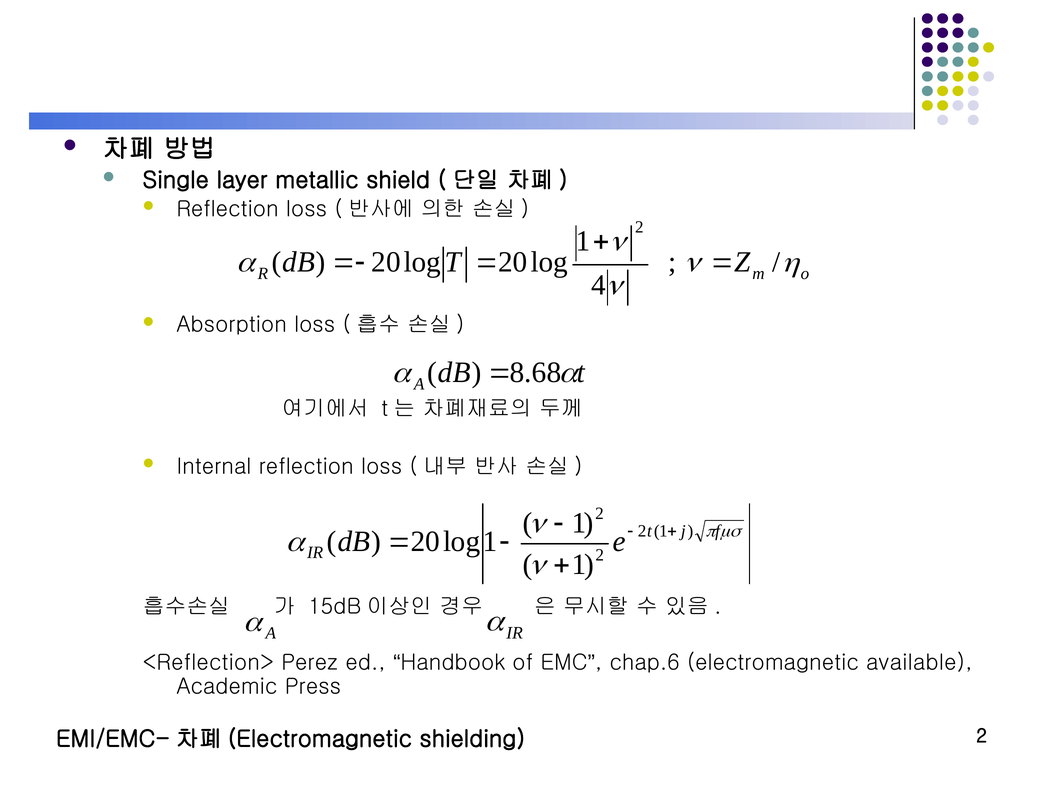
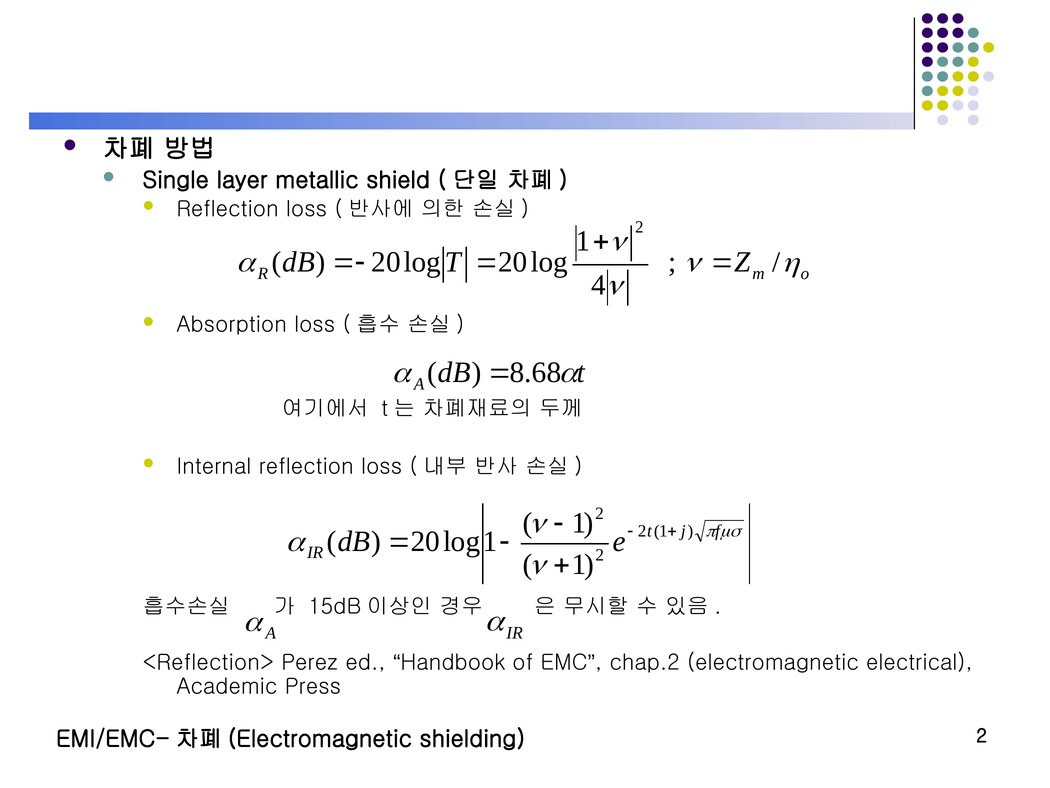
chap.6: chap.6 -> chap.2 (645, 662)
available: available -> electrical (919, 662)
